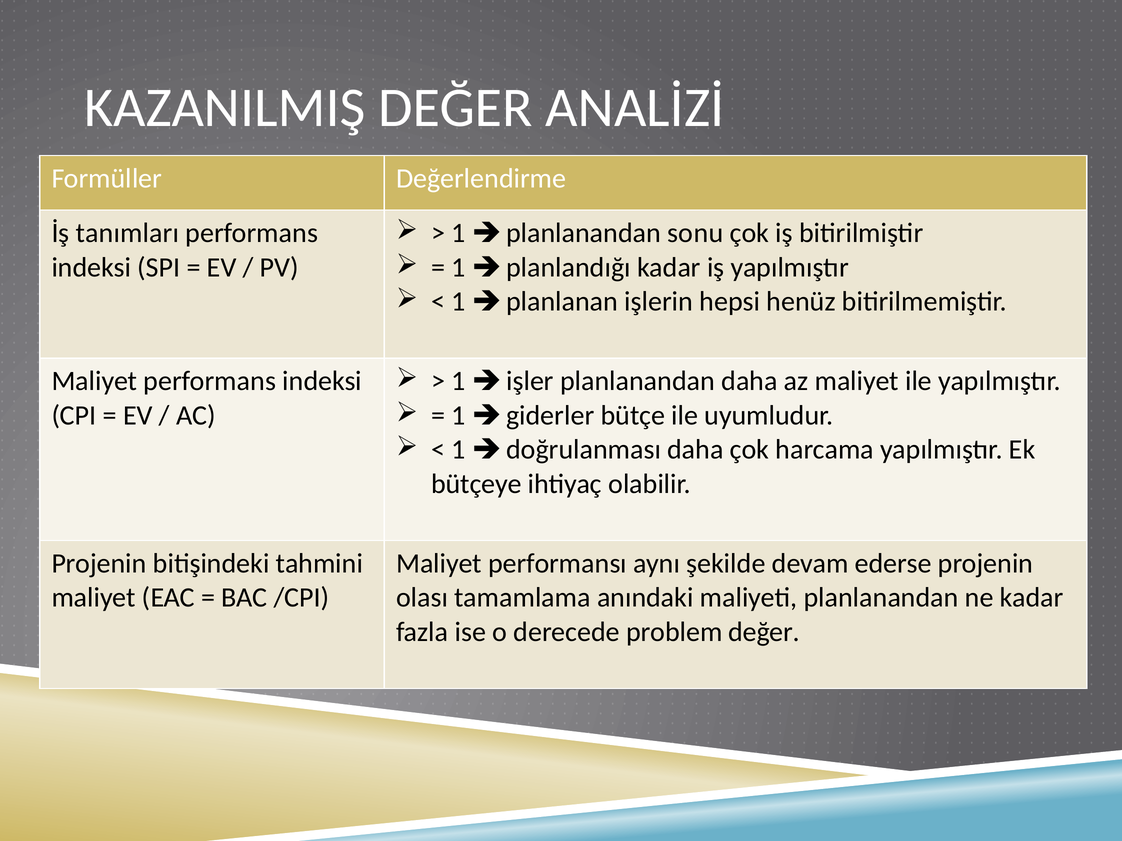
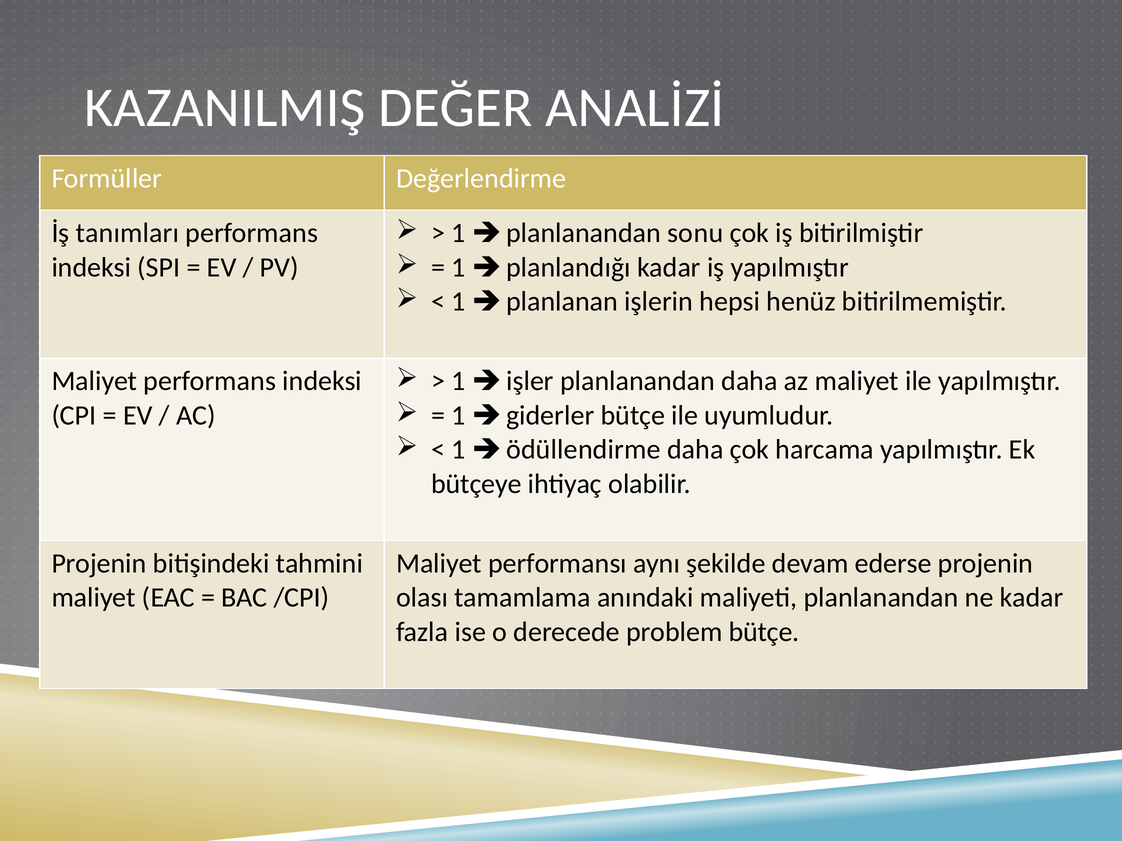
doğrulanması: doğrulanması -> ödüllendirme (583, 450)
problem değer: değer -> bütçe (764, 632)
